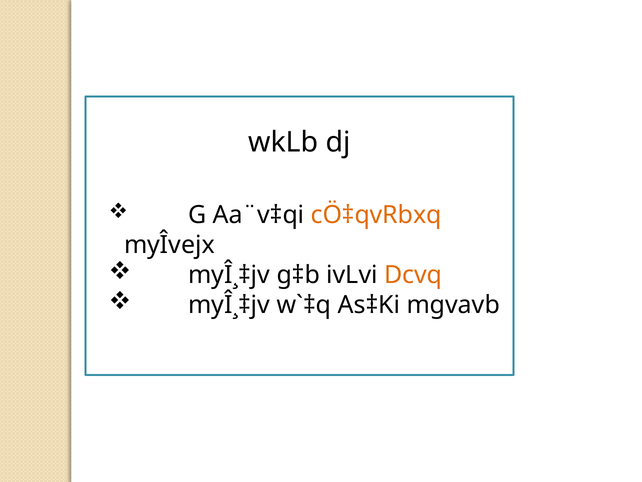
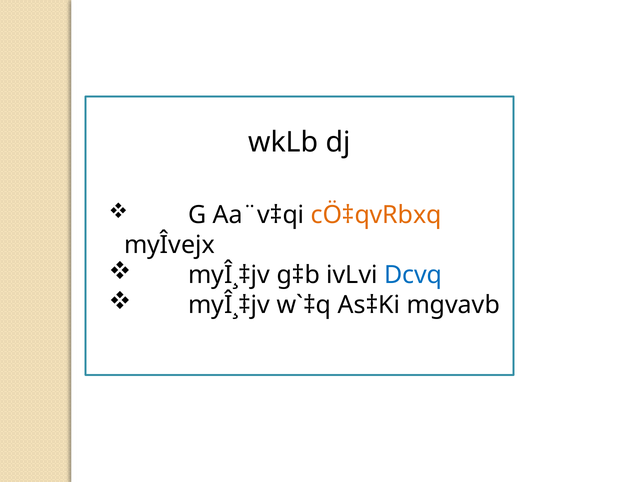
Dcvq colour: orange -> blue (413, 275)
